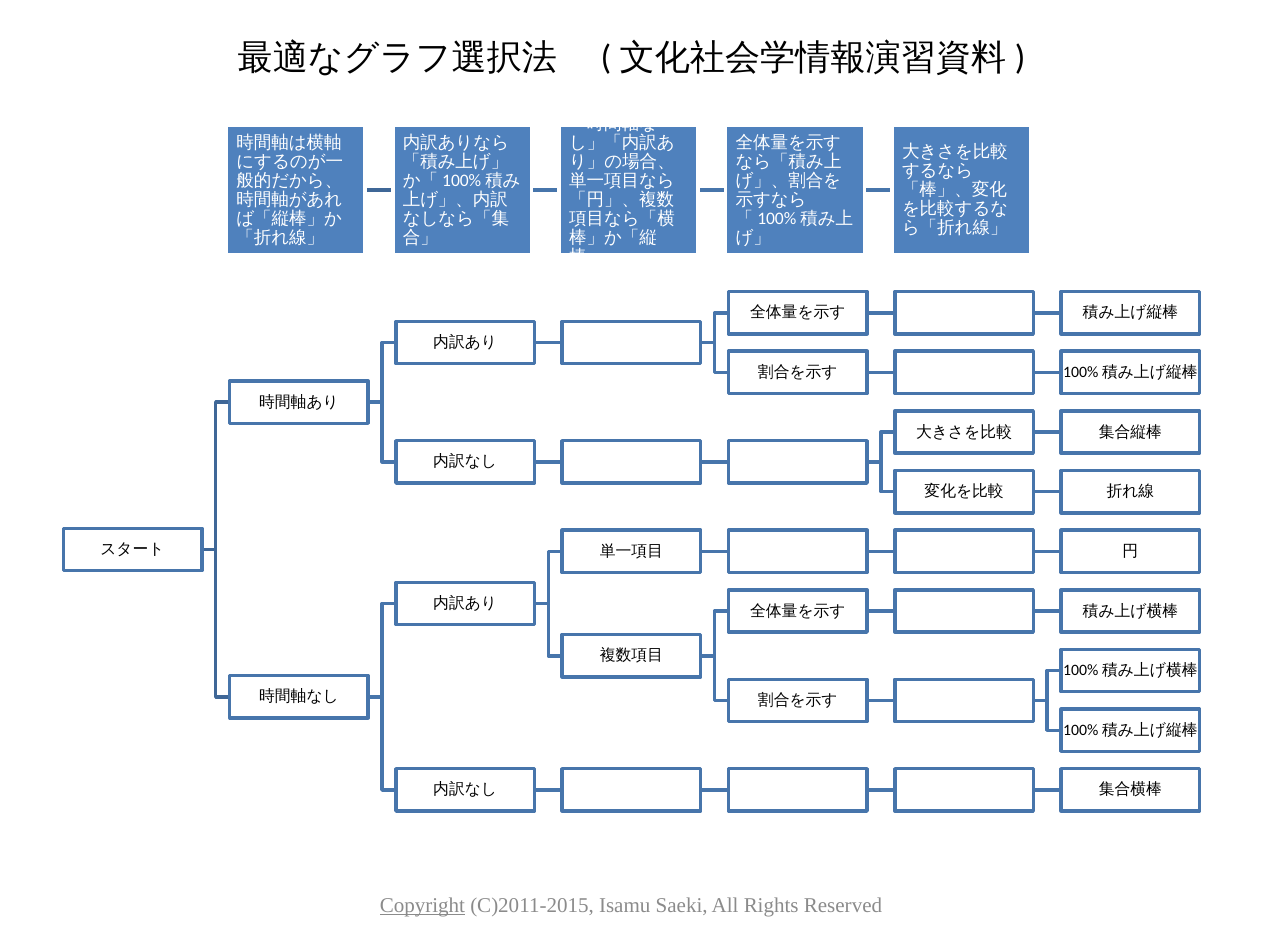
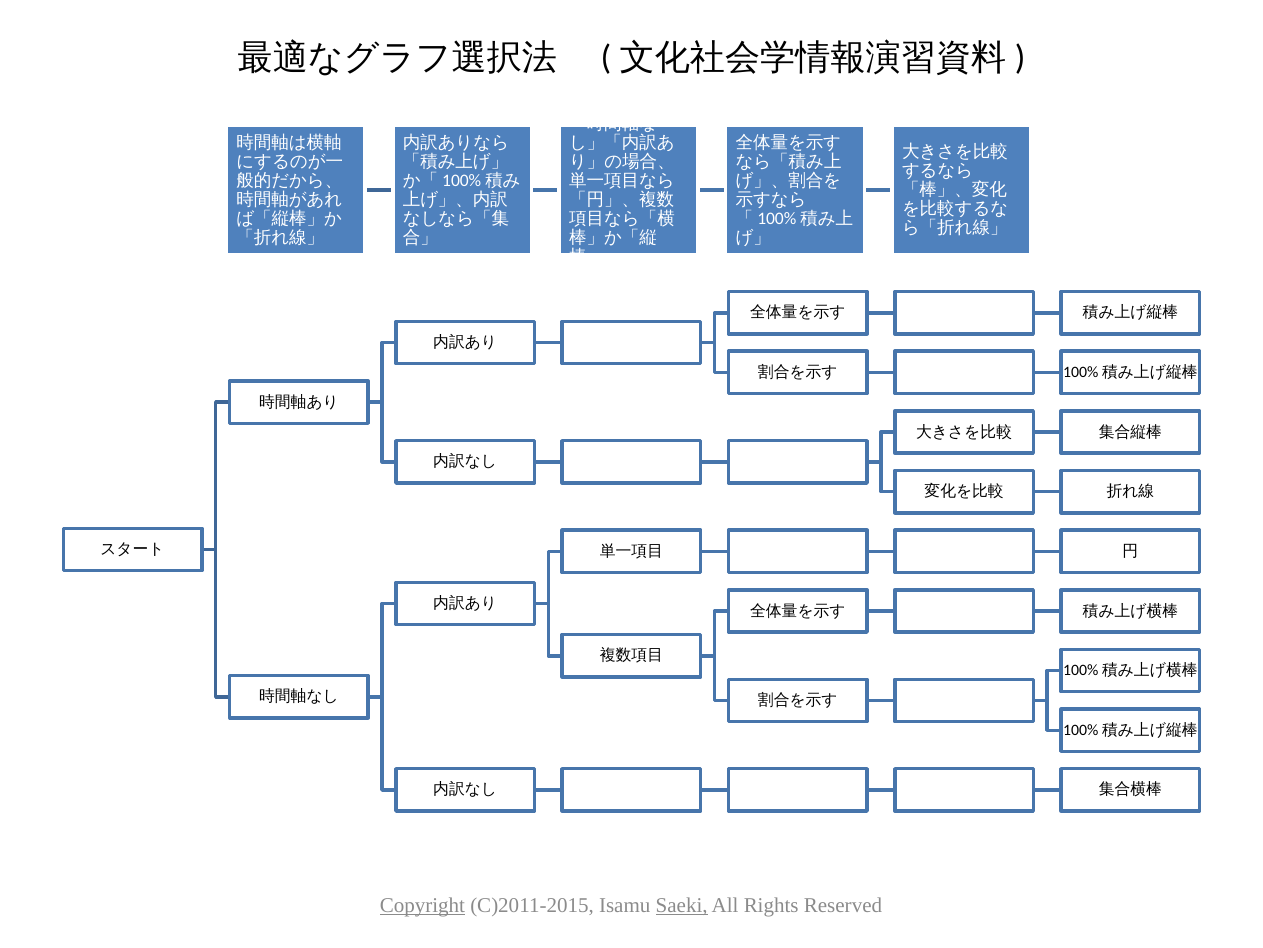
Saeki underline: none -> present (682, 905)
